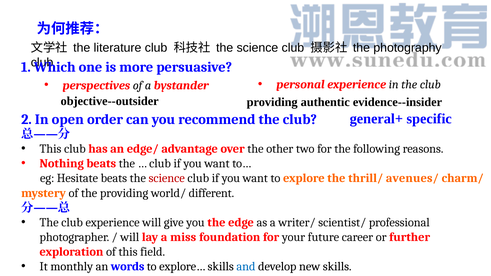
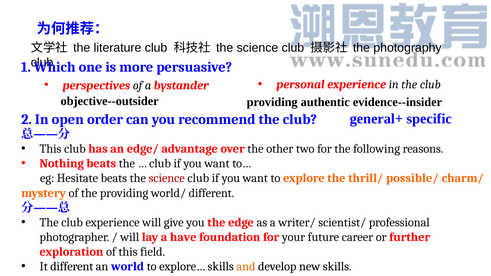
avenues/: avenues/ -> possible/ (412, 178)
miss: miss -> have (183, 237)
It monthly: monthly -> different (72, 267)
words: words -> world (127, 267)
and colour: blue -> orange (246, 267)
